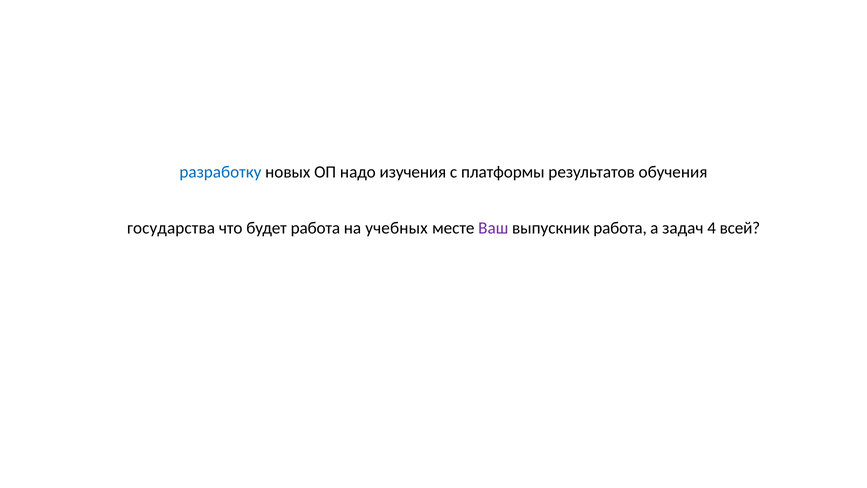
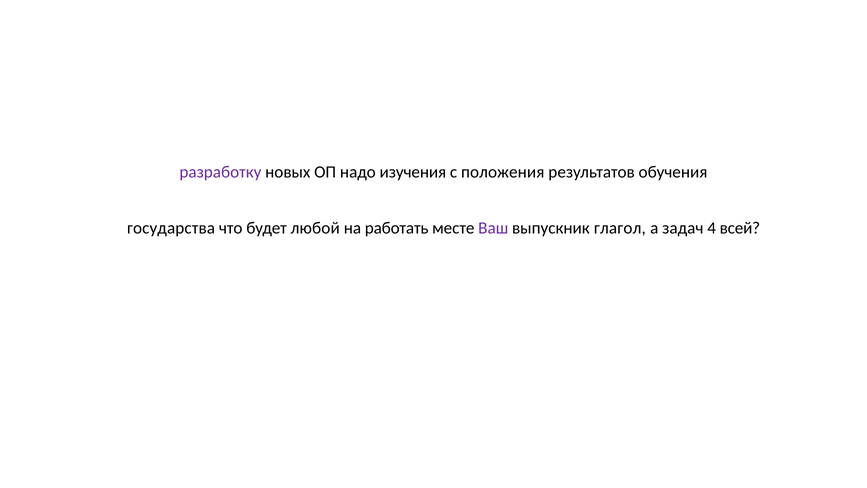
разработку colour: blue -> purple (220, 172)
платформы: платформы -> положения (503, 172)
будет работа: работа -> любой (315, 228)
учебных: учебных -> работать (397, 228)
выпускник работа: работа -> глагол (620, 228)
